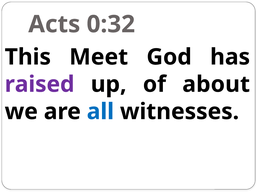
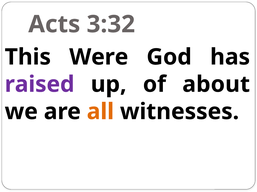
0:32: 0:32 -> 3:32 (111, 24)
Meet: Meet -> Were (99, 57)
all colour: blue -> orange (100, 112)
